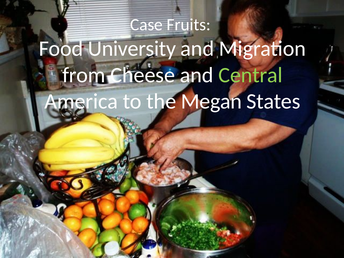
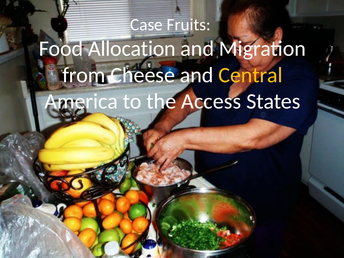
University: University -> Allocation (132, 49)
Central colour: light green -> yellow (251, 75)
Megan: Megan -> Access (211, 101)
